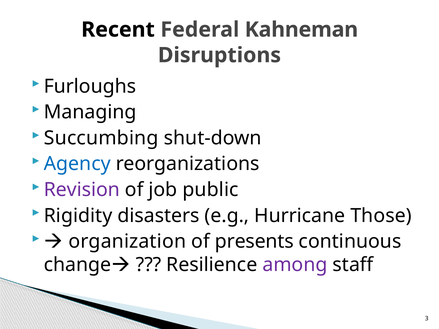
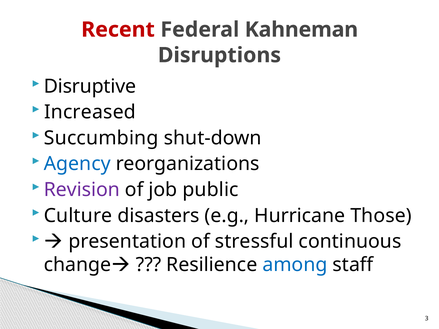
Recent colour: black -> red (118, 30)
Furloughs: Furloughs -> Disruptive (90, 86)
Managing: Managing -> Increased (90, 112)
Rigidity: Rigidity -> Culture (78, 216)
organization: organization -> presentation (127, 242)
presents: presents -> stressful (254, 242)
among colour: purple -> blue (295, 265)
